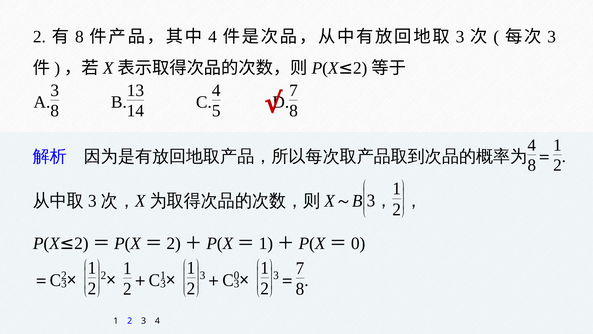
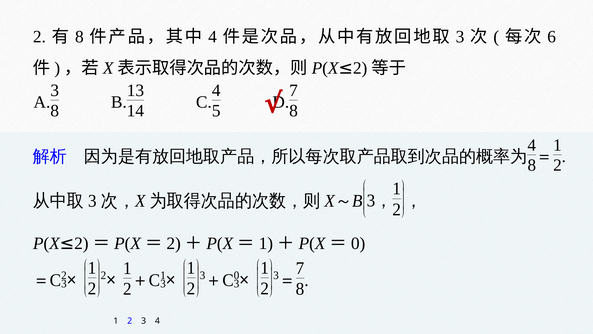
3: 3 -> 6 (552, 37)
